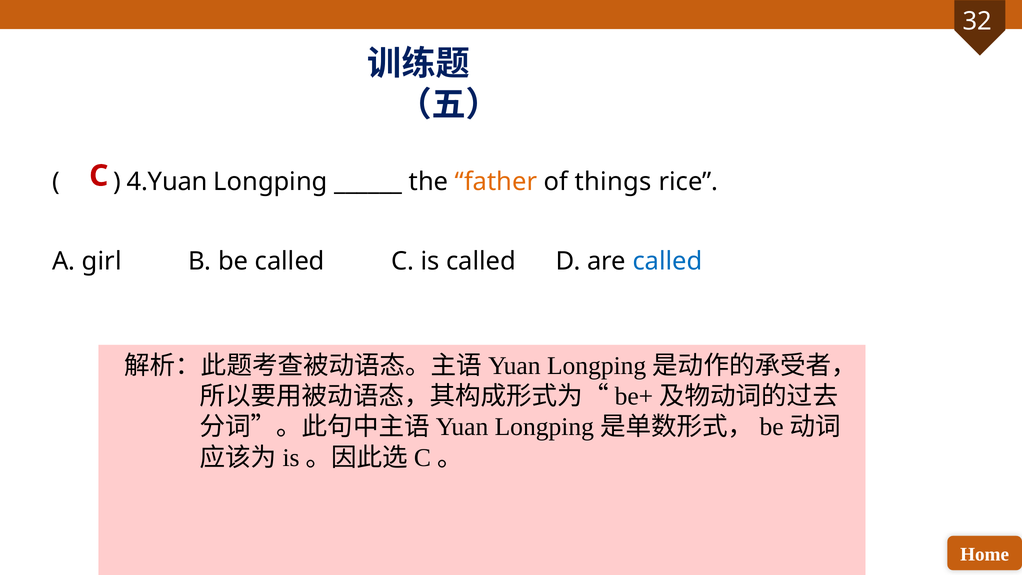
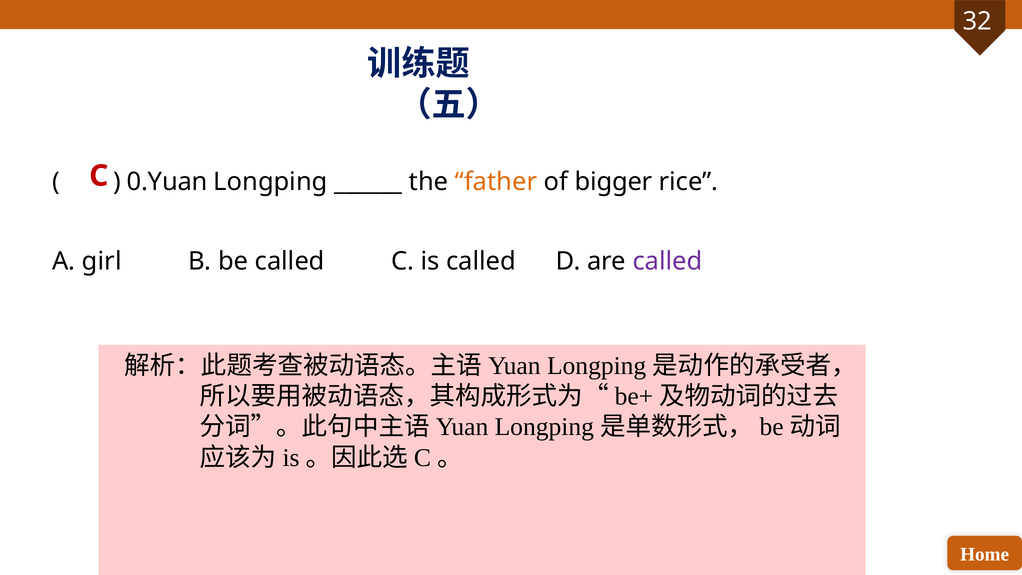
4.Yuan: 4.Yuan -> 0.Yuan (167, 182)
things: things -> bigger (613, 182)
called colour: blue -> purple (667, 261)
